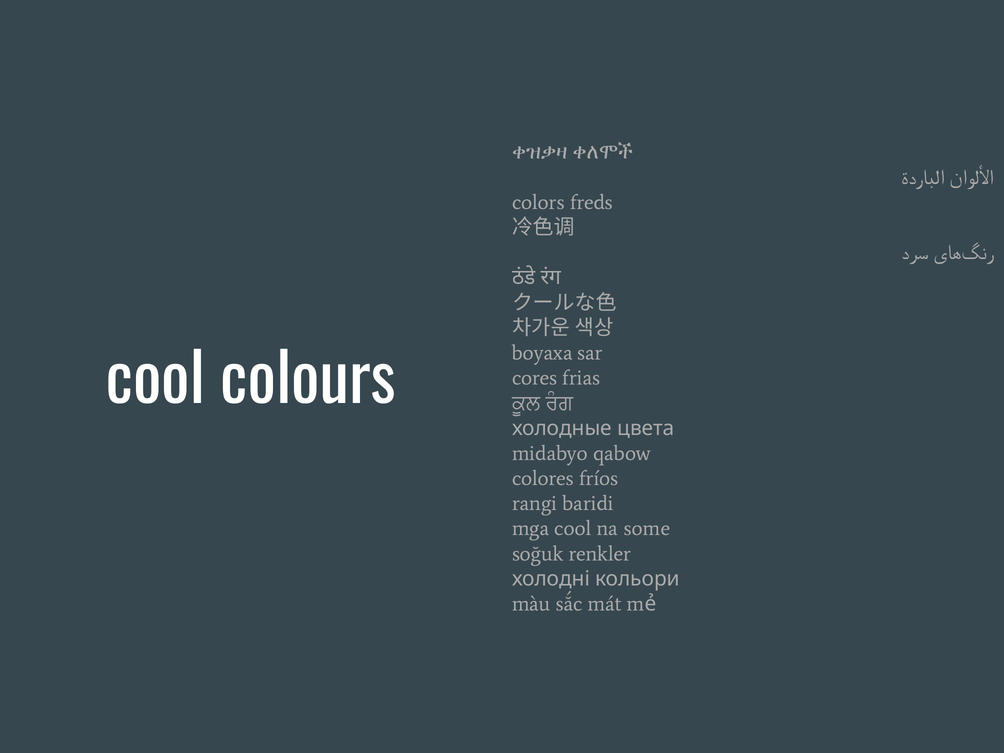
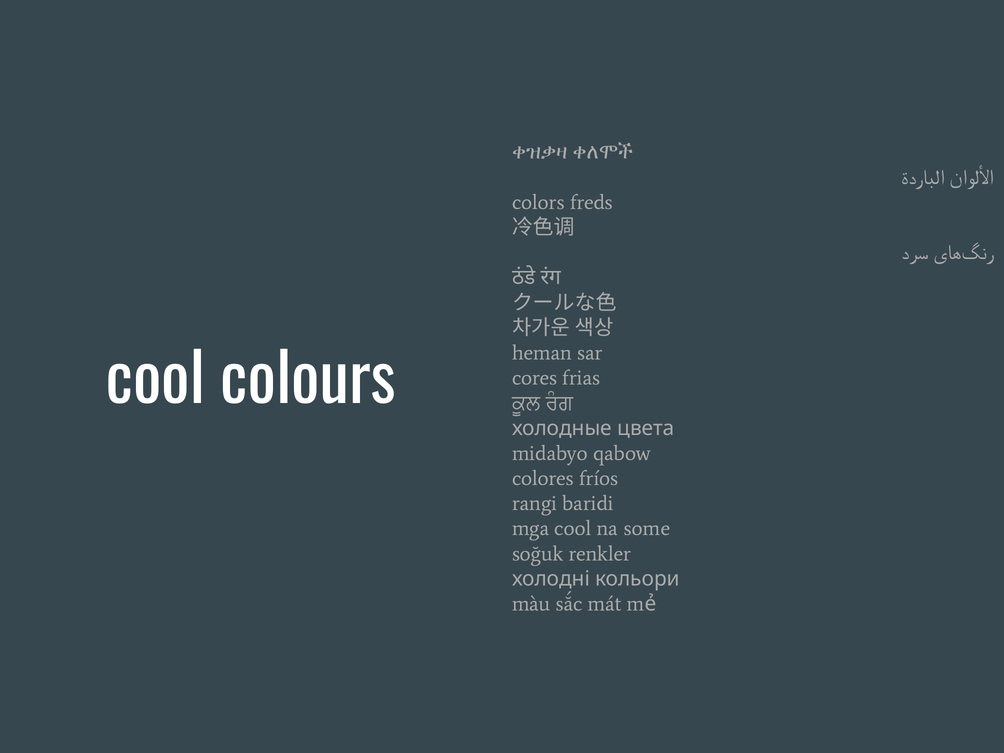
boyaxa: boyaxa -> heman (542, 353)
